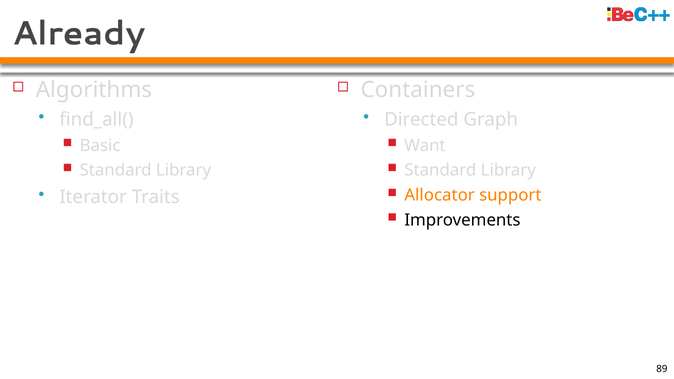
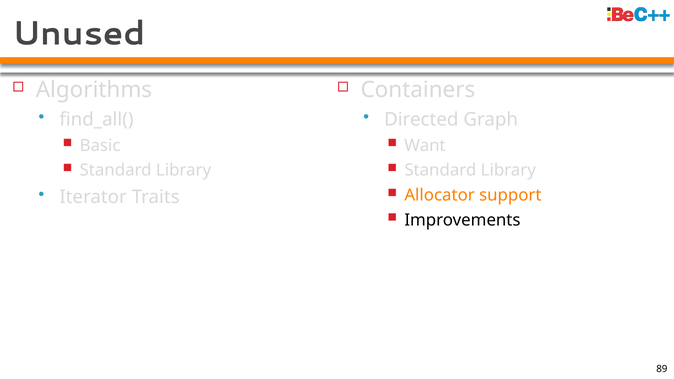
Already: Already -> Unused (79, 34)
